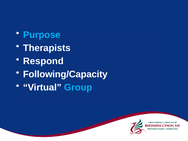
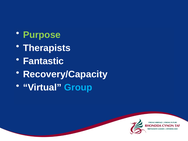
Purpose colour: light blue -> light green (42, 35)
Respond: Respond -> Fantastic (43, 61)
Following/Capacity: Following/Capacity -> Recovery/Capacity (65, 74)
